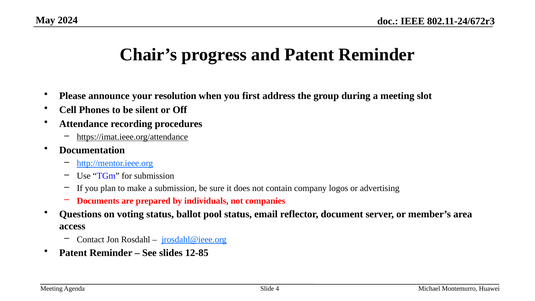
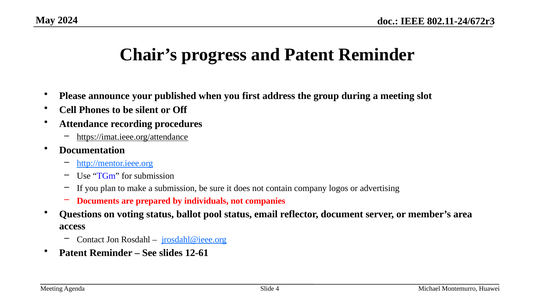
resolution: resolution -> published (175, 96)
12-85: 12-85 -> 12-61 (197, 253)
